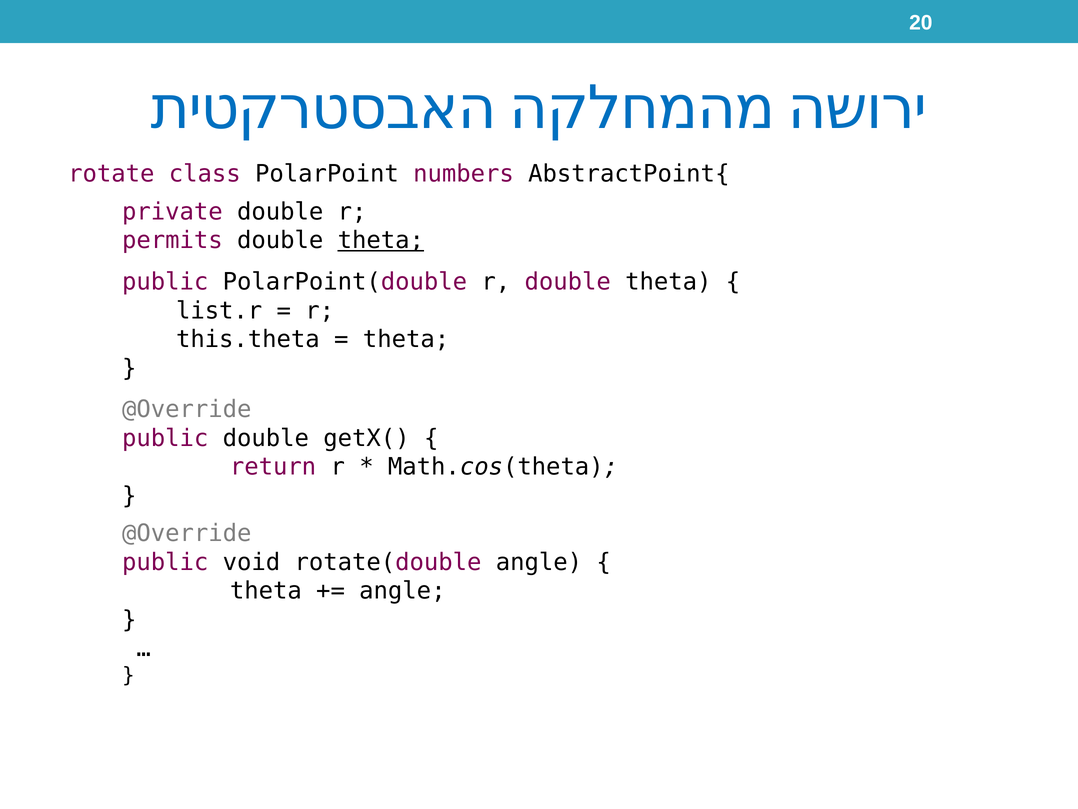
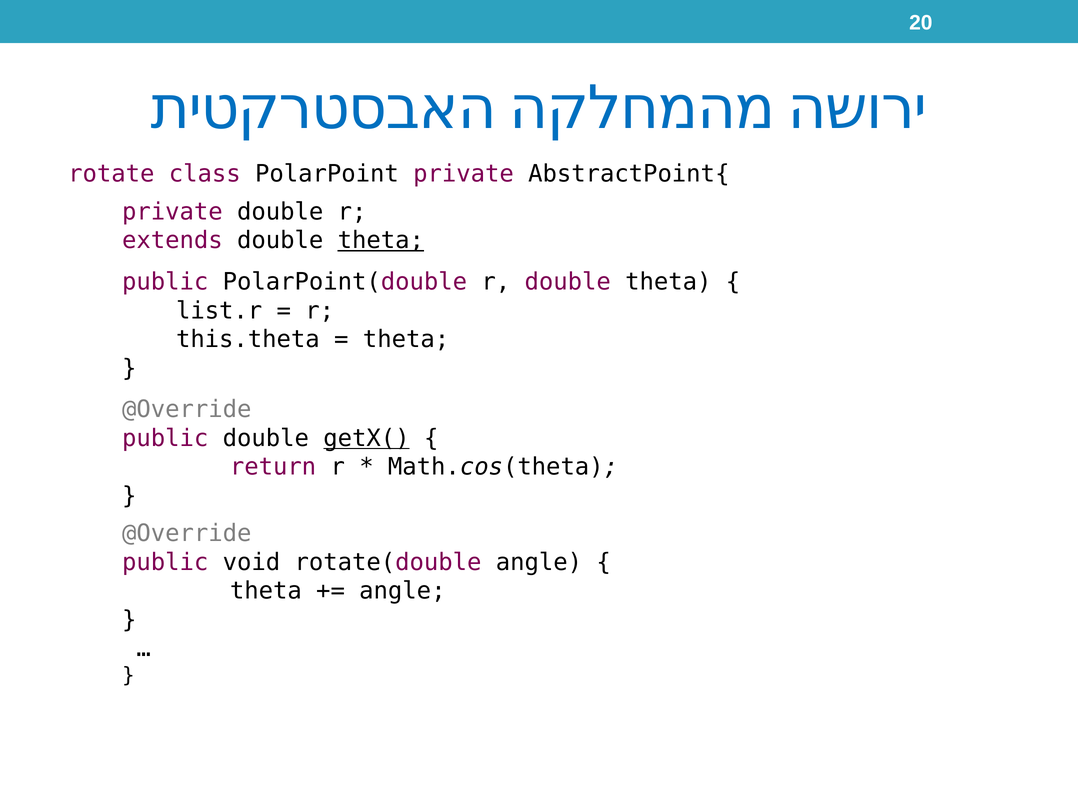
PolarPoint numbers: numbers -> private (463, 174)
permits: permits -> extends (172, 240)
getX( underline: none -> present (366, 438)
